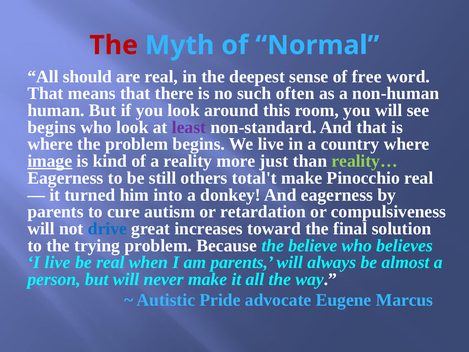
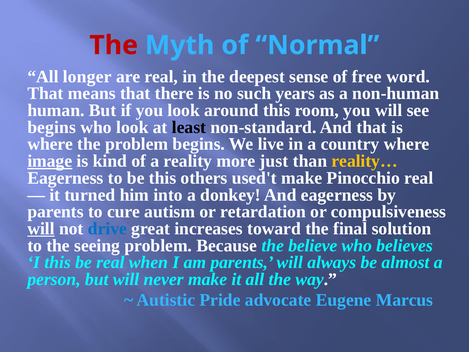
should: should -> longer (87, 76)
often: often -> years (295, 93)
least colour: purple -> black (189, 127)
reality… colour: light green -> yellow (365, 161)
be still: still -> this (163, 178)
total't: total't -> used't (254, 178)
will underline: none -> present (41, 229)
trying: trying -> seeing (97, 245)
I live: live -> this (58, 262)
